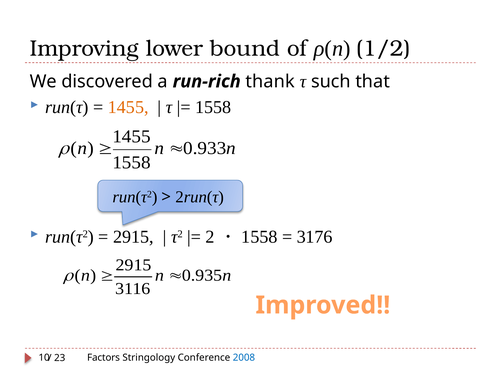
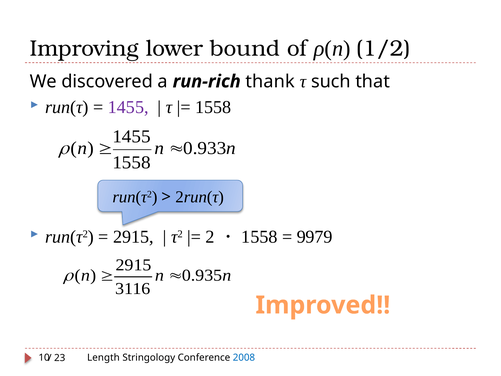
1455 colour: orange -> purple (128, 107)
3176: 3176 -> 9979 (315, 237)
Factors: Factors -> Length (103, 357)
